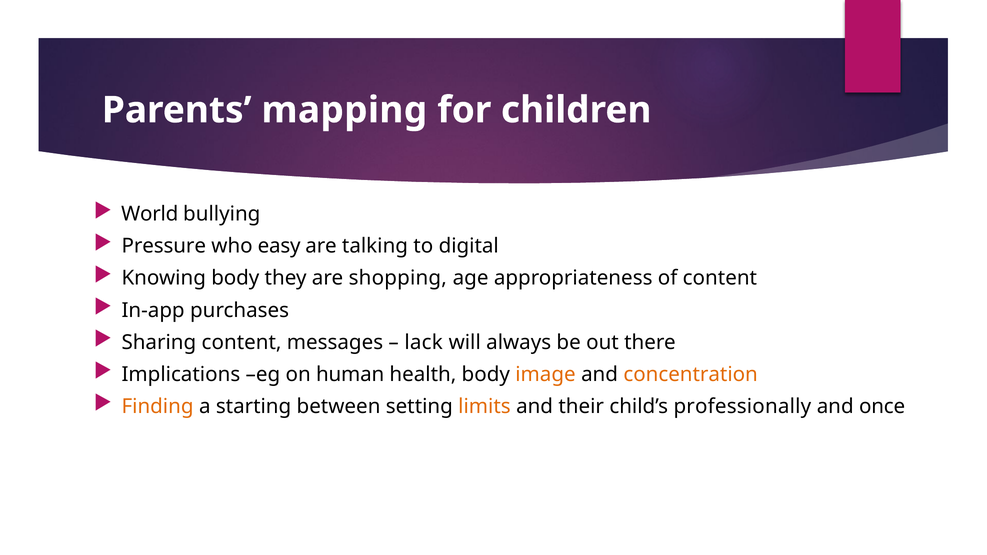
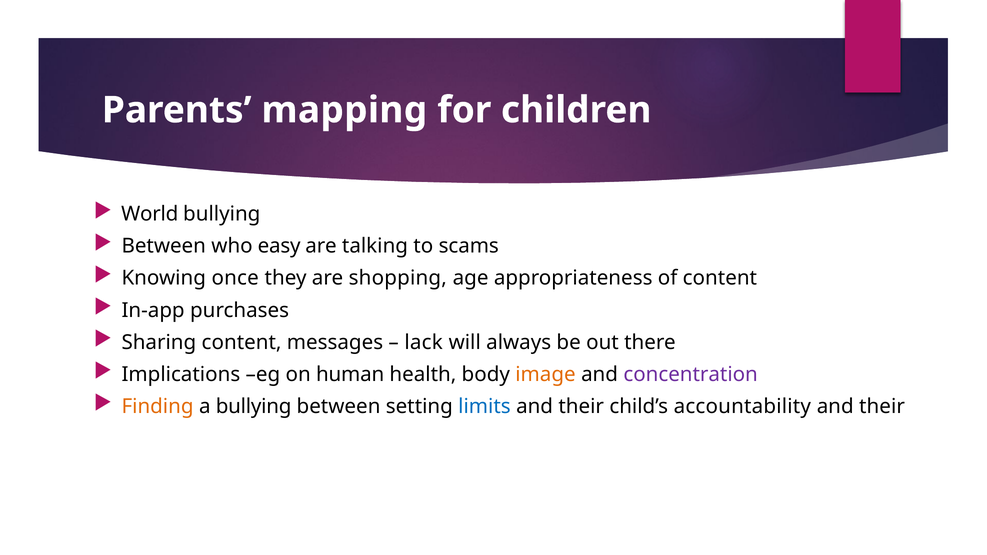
Pressure: Pressure -> Between (164, 246)
digital: digital -> scams (469, 246)
Knowing body: body -> once (235, 278)
concentration colour: orange -> purple (691, 375)
a starting: starting -> bullying (254, 407)
limits colour: orange -> blue (484, 407)
professionally: professionally -> accountability (742, 407)
once: once -> their (882, 407)
